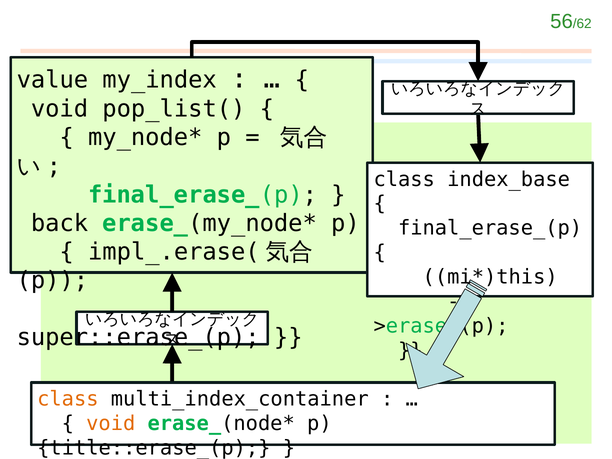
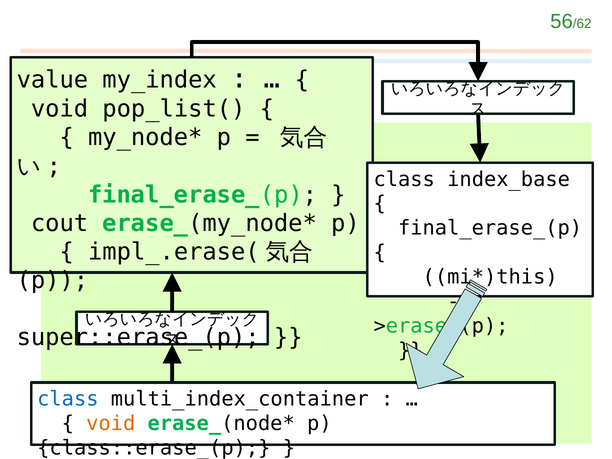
back: back -> cout (60, 223)
class colour: orange -> blue (68, 399)
title::erase_(p: title::erase_(p -> class::erase_(p (154, 448)
